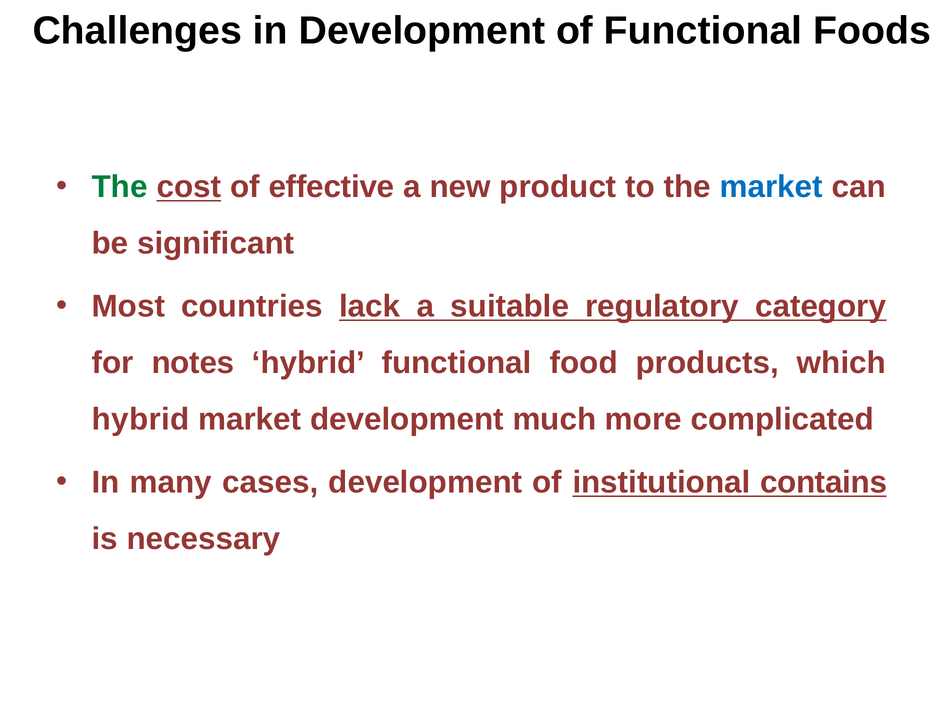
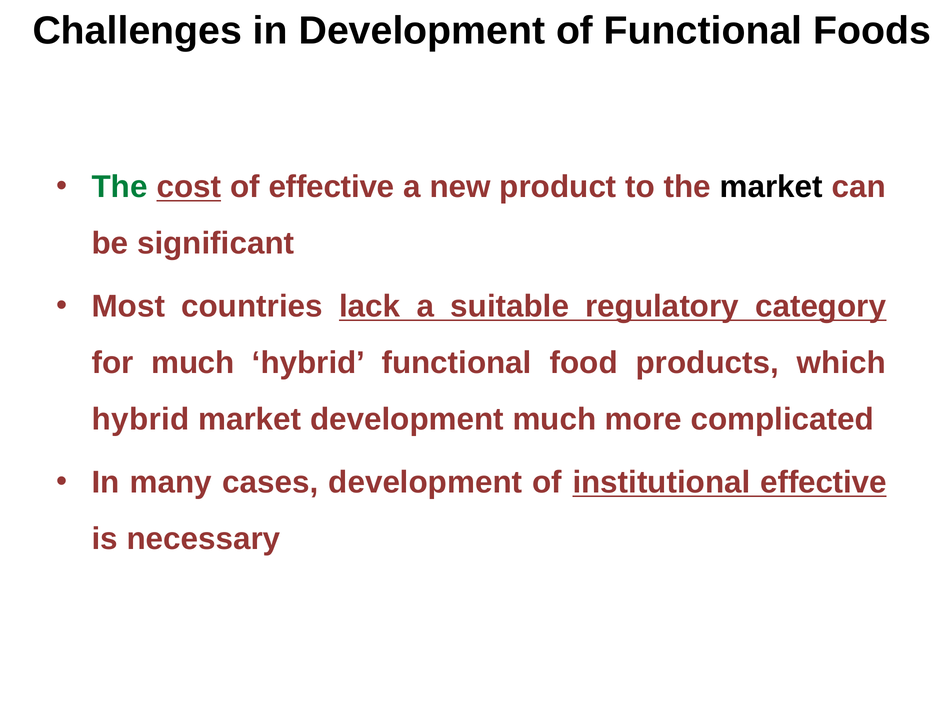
market colour: blue -> black (771, 187)
for notes: notes -> much (193, 363)
institutional contains: contains -> effective (823, 483)
